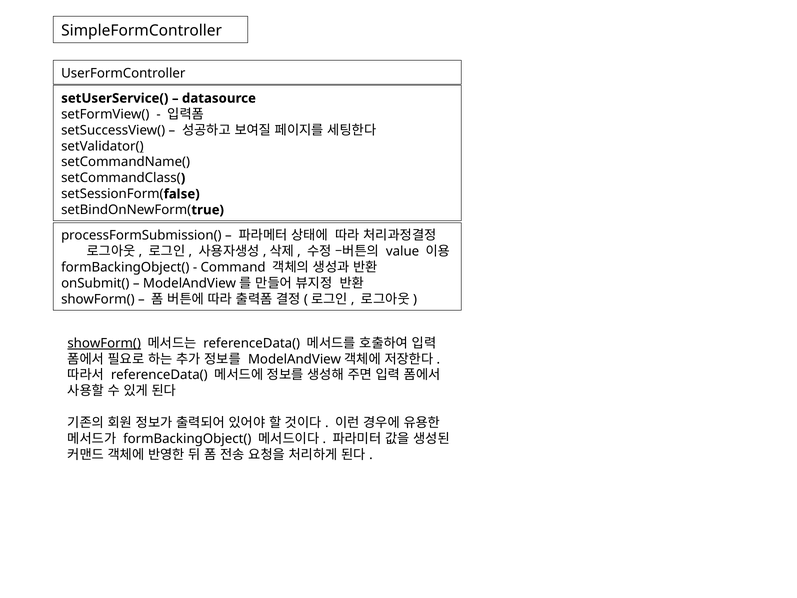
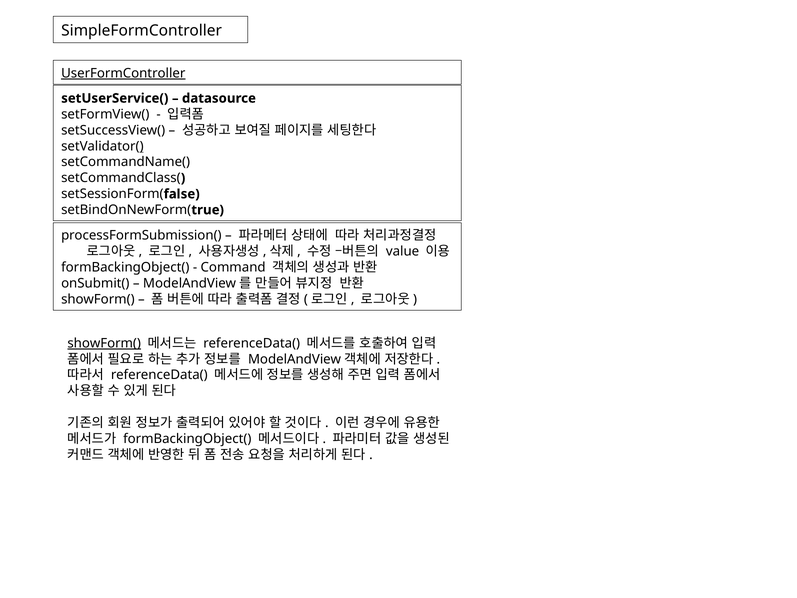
UserFormController underline: none -> present (123, 73)
